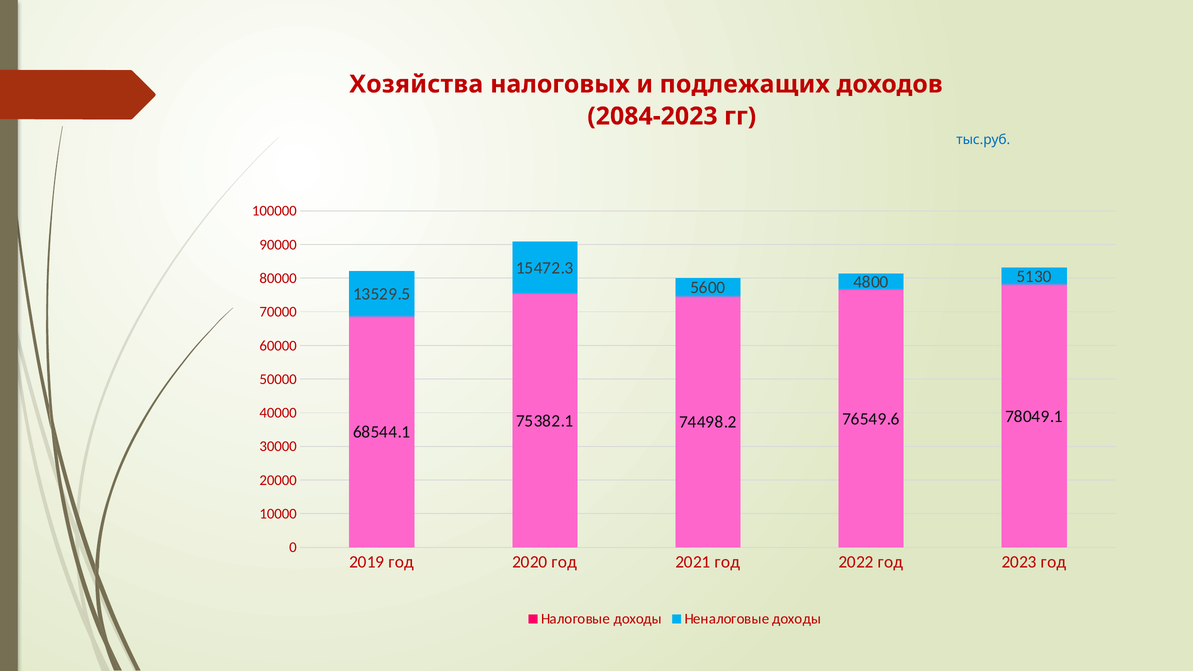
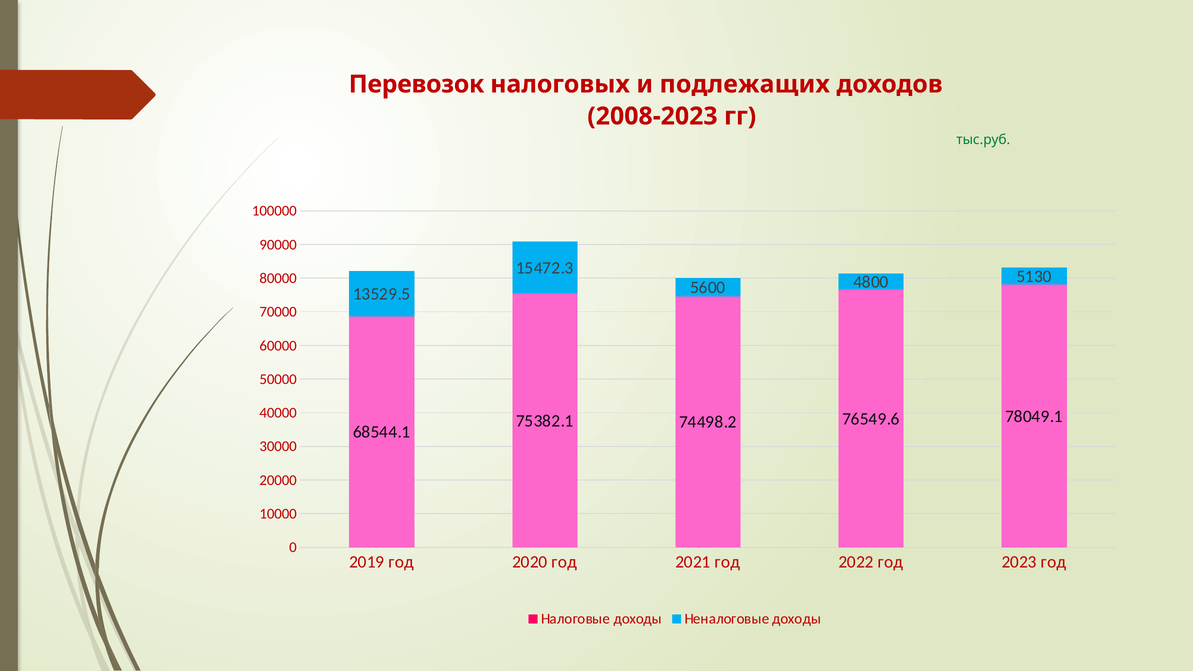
Хозяйства: Хозяйства -> Перевозок (417, 84)
2084-2023: 2084-2023 -> 2008-2023 (652, 116)
тыс.руб colour: blue -> green (983, 140)
